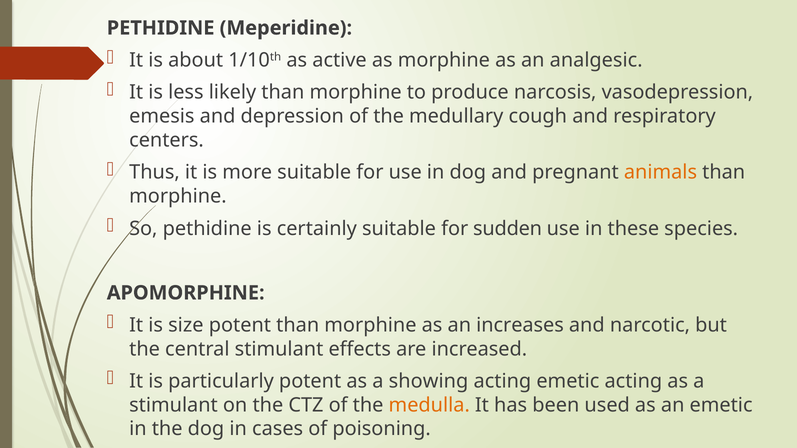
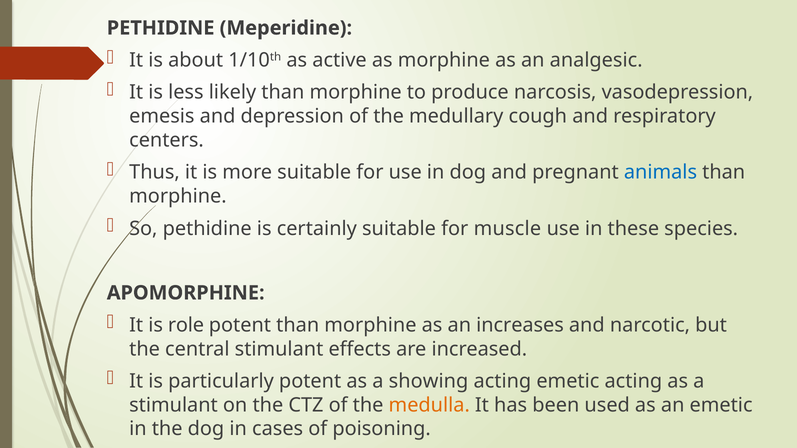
animals colour: orange -> blue (660, 172)
sudden: sudden -> muscle (507, 229)
size: size -> role (186, 325)
